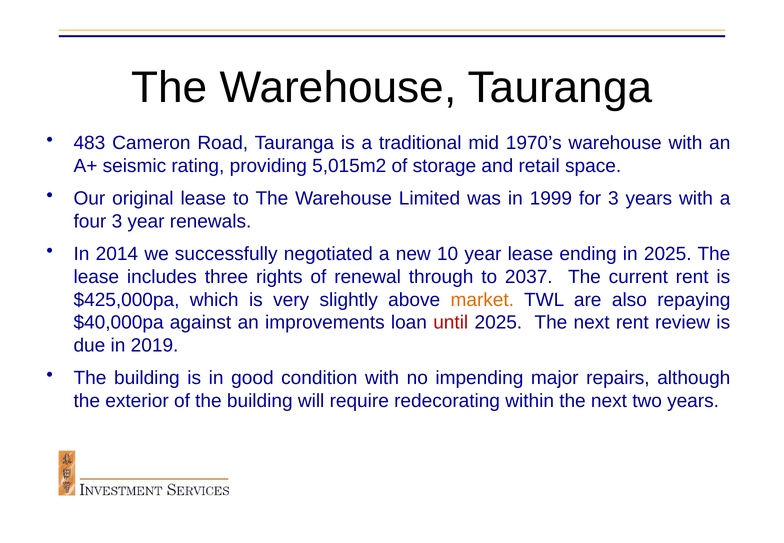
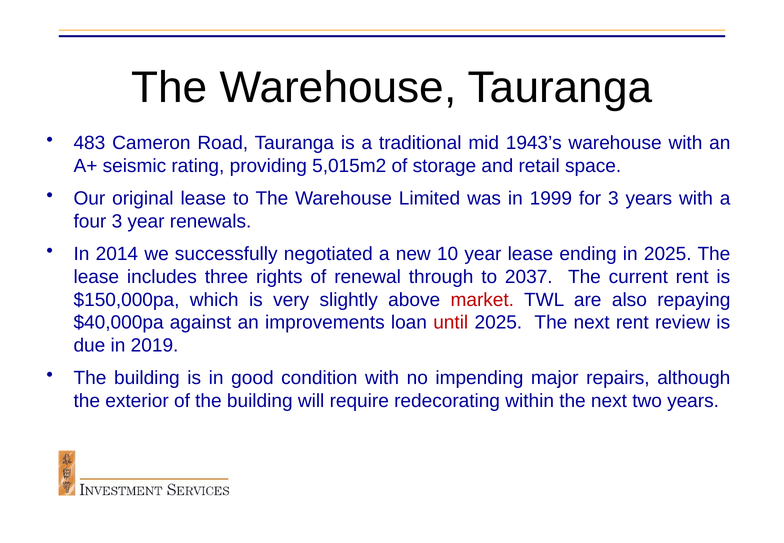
1970’s: 1970’s -> 1943’s (534, 143)
$425,000pa: $425,000pa -> $150,000pa (127, 300)
market colour: orange -> red (482, 300)
